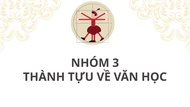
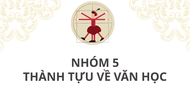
3: 3 -> 5 (116, 63)
